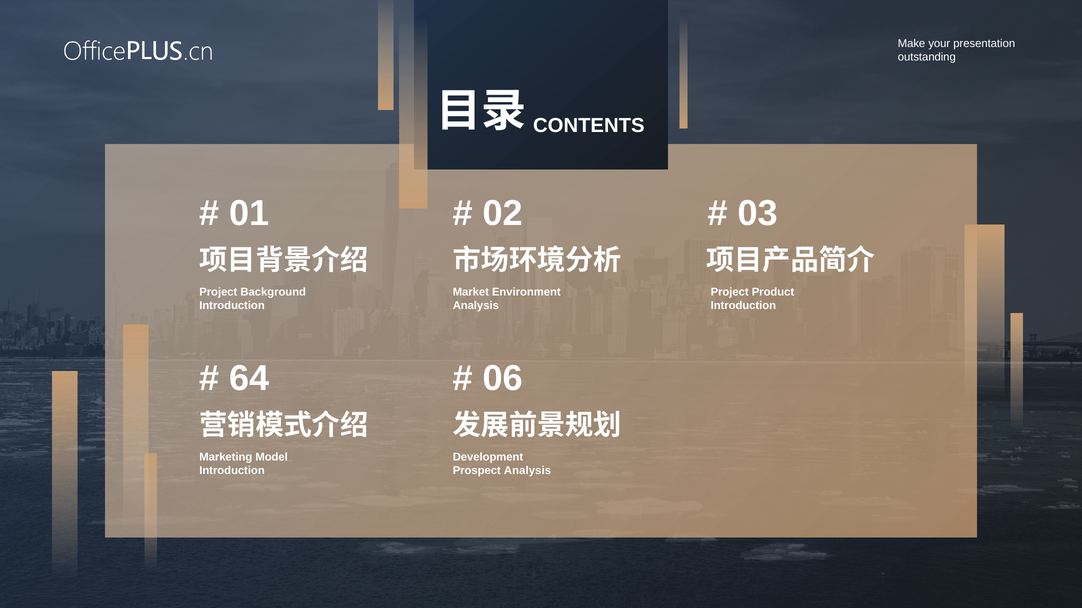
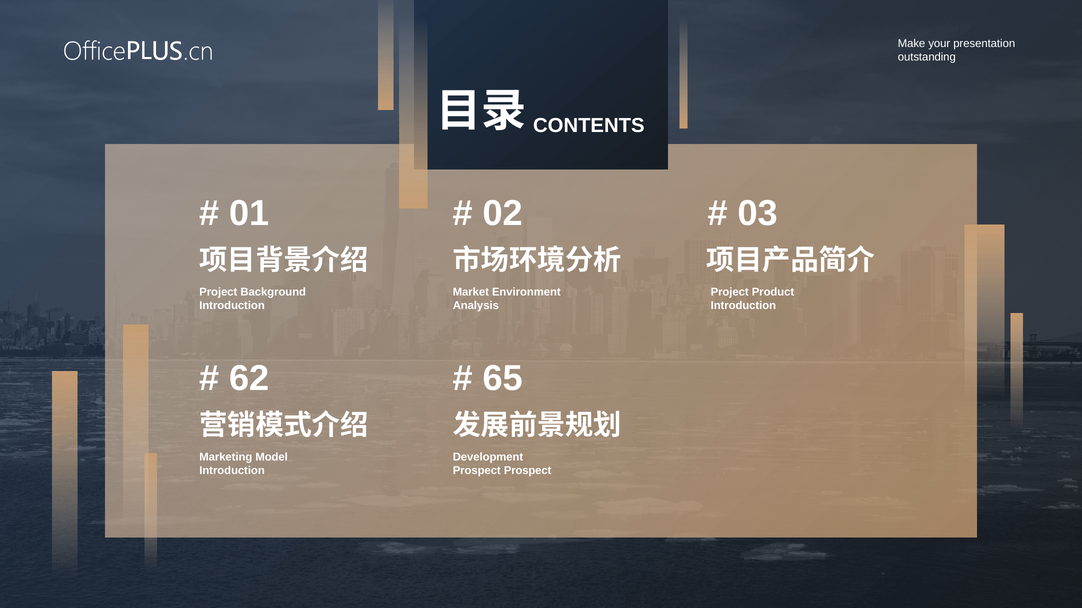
64: 64 -> 62 (249, 379)
06: 06 -> 65 (503, 379)
Prospect Analysis: Analysis -> Prospect (528, 471)
